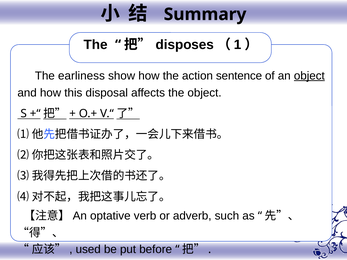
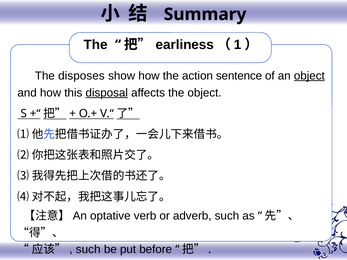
disposes: disposes -> earliness (185, 45)
earliness: earliness -> disposes (81, 76)
disposal underline: none -> present (107, 93)
used: used -> such (88, 250)
